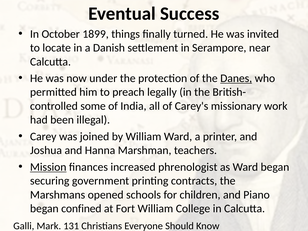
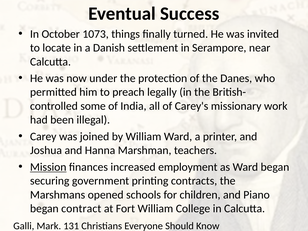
1899: 1899 -> 1073 (96, 34)
Danes underline: present -> none (236, 78)
phrenologist: phrenologist -> employment (188, 167)
confined: confined -> contract (81, 209)
